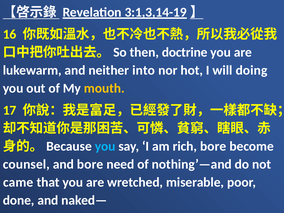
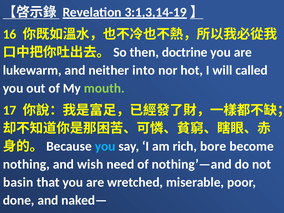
doing: doing -> called (252, 70)
mouth colour: yellow -> light green (104, 88)
counsel: counsel -> nothing (26, 164)
and bore: bore -> wish (90, 164)
came: came -> basin (18, 182)
